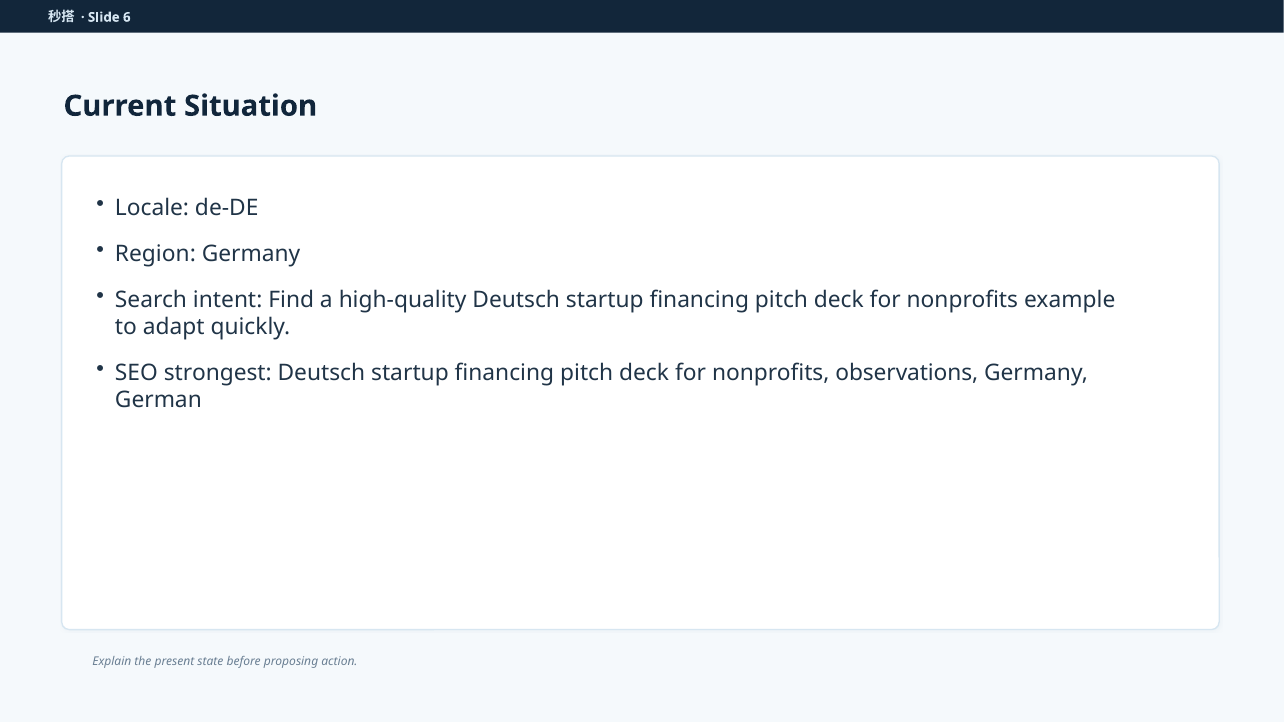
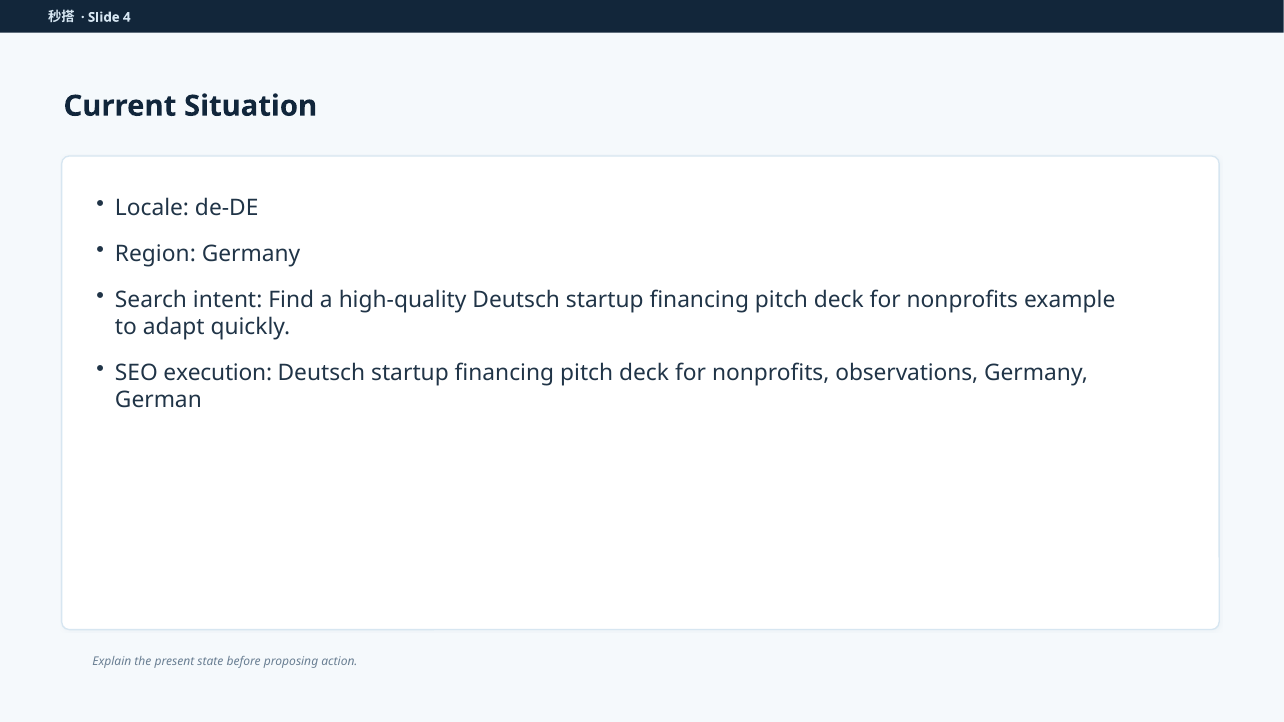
6: 6 -> 4 (127, 17)
strongest: strongest -> execution (218, 373)
